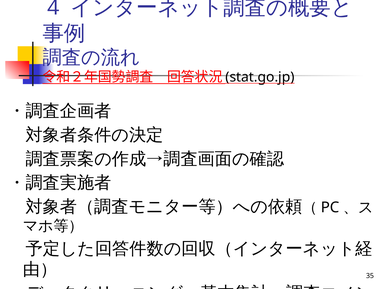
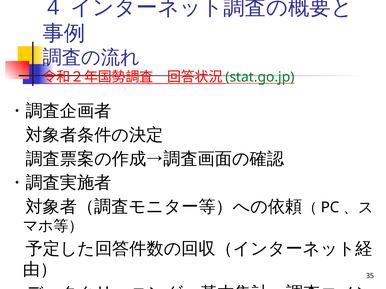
stat.go.jp colour: black -> green (260, 77)
